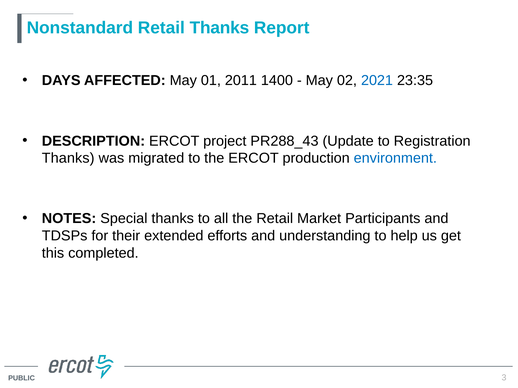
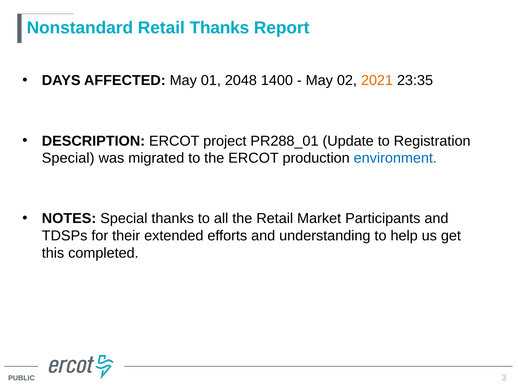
2011: 2011 -> 2048 (241, 81)
2021 colour: blue -> orange (377, 81)
PR288_43: PR288_43 -> PR288_01 (284, 141)
Thanks: Thanks -> Special (68, 158)
